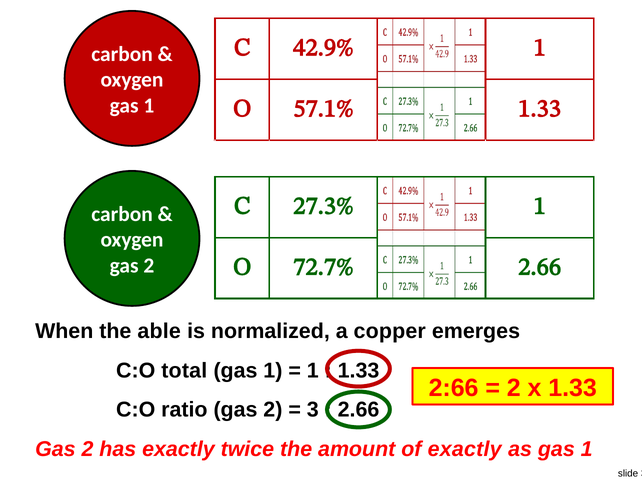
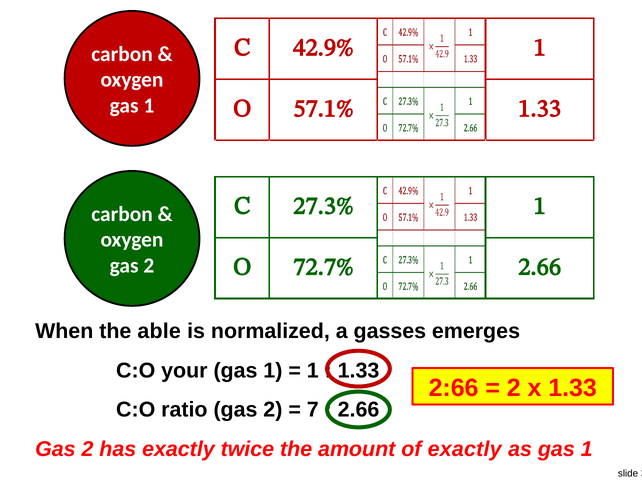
copper: copper -> gasses (390, 331)
total: total -> your (184, 370)
3: 3 -> 7 (313, 409)
